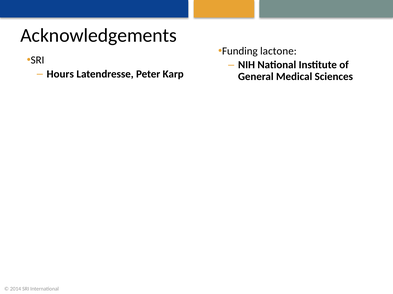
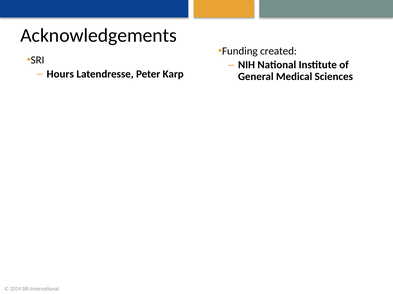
lactone: lactone -> created (278, 51)
